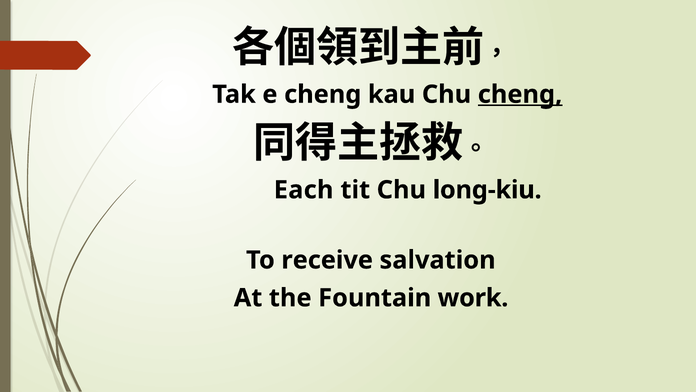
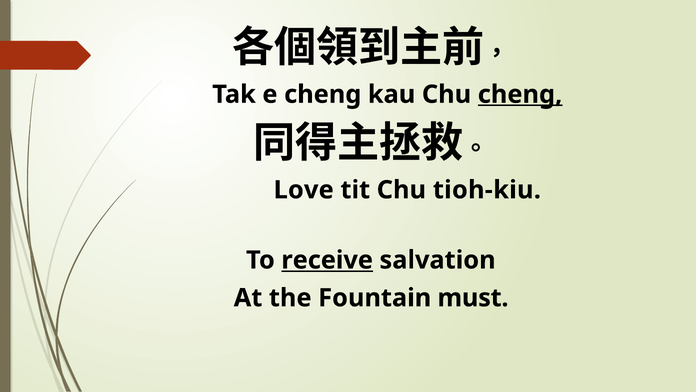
Each: Each -> Love (304, 190)
long-kiu: long-kiu -> tioh-kiu (487, 190)
receive underline: none -> present (327, 260)
work: work -> must (473, 298)
